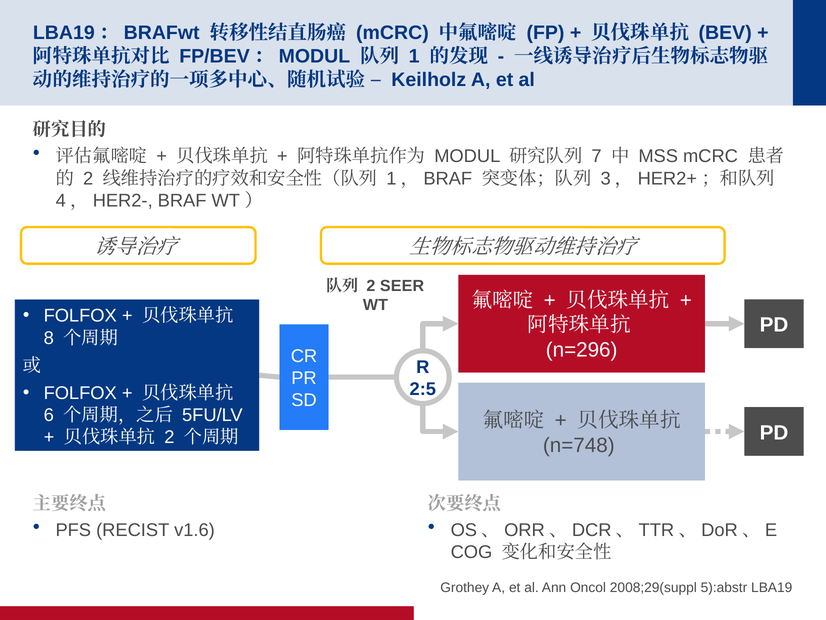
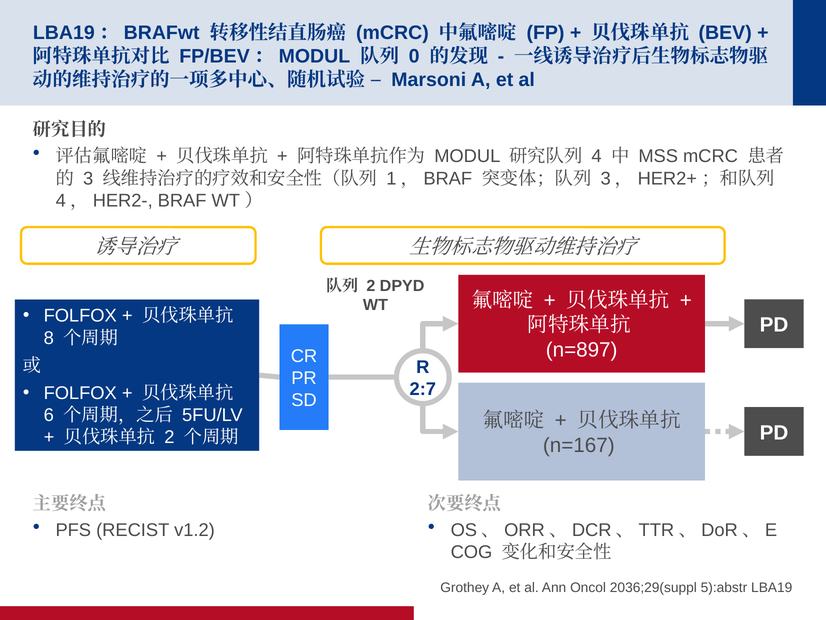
1: 1 -> 0 (414, 56)
Keilholz: Keilholz -> Marsoni (429, 80)
7: 7 -> 4 (597, 156)
2: 2 -> 3 (88, 178)
SEER: SEER -> DPYD (402, 286)
n=296: n=296 -> n=897 (582, 350)
2:5: 2:5 -> 2:7 (423, 389)
n=748: n=748 -> n=167 (579, 445)
v1.6: v1.6 -> v1.2 (194, 530)
2008;29(suppl: 2008;29(suppl -> 2036;29(suppl (653, 587)
